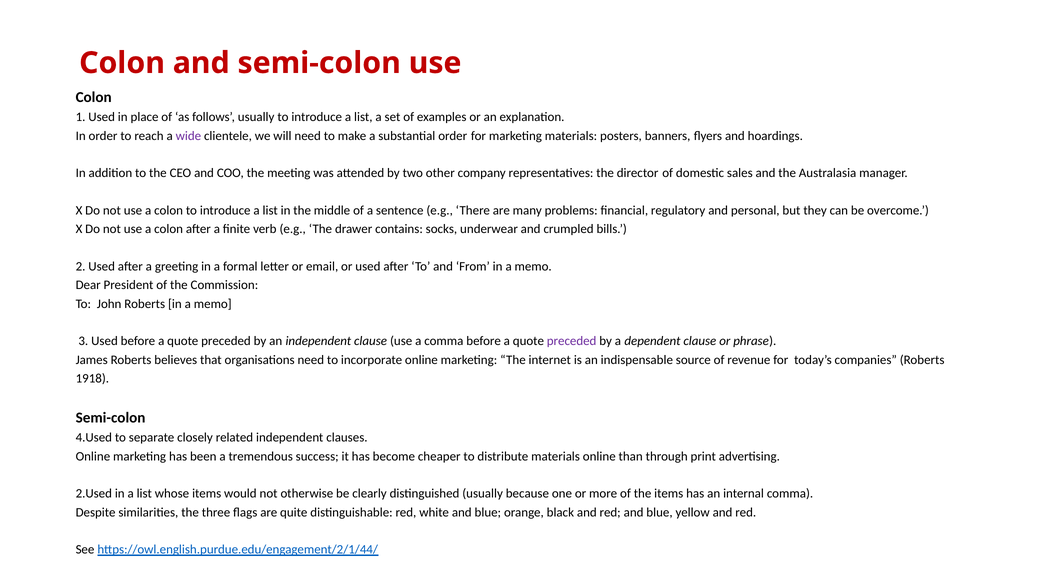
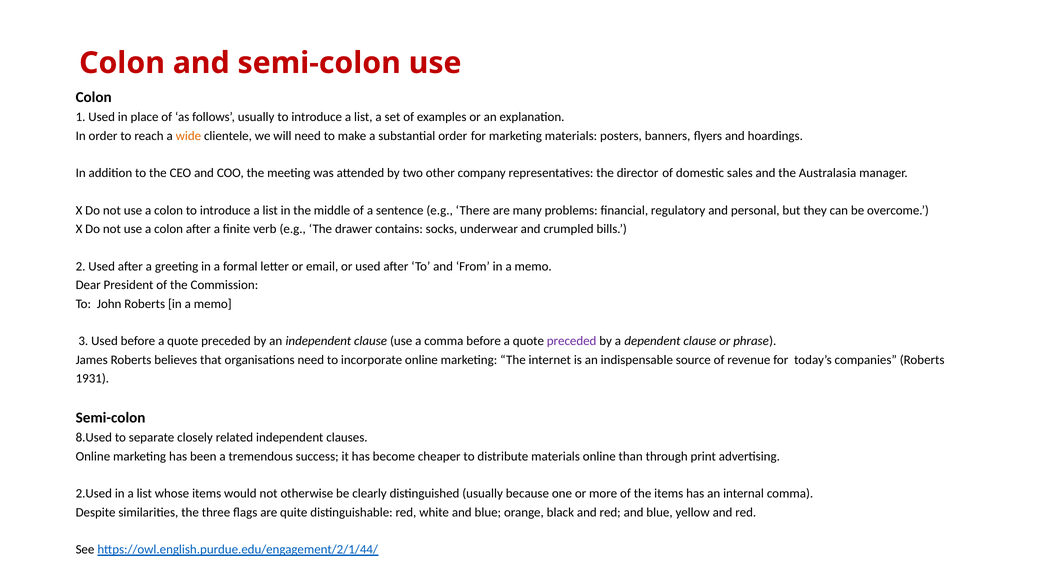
wide colour: purple -> orange (188, 136)
1918: 1918 -> 1931 (92, 378)
4.Used: 4.Used -> 8.Used (94, 438)
